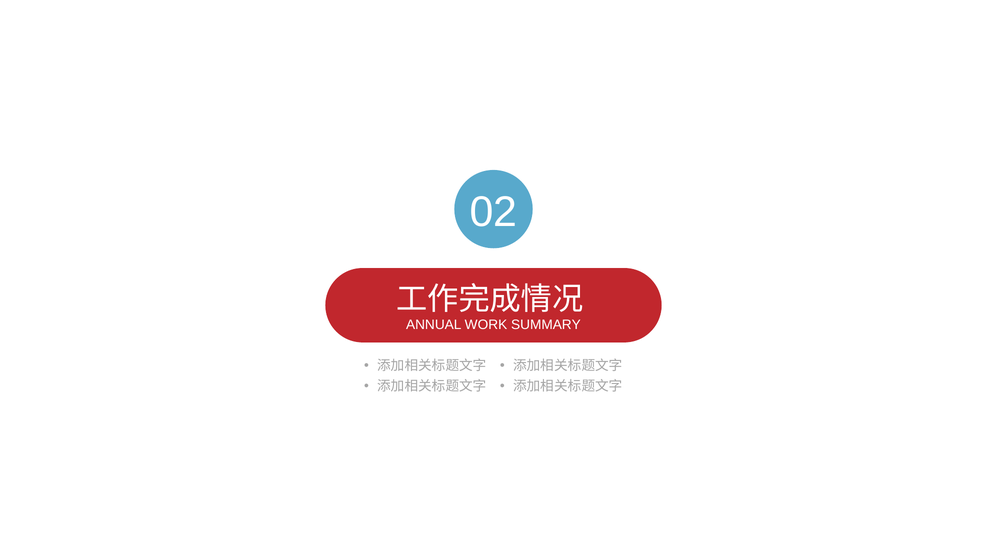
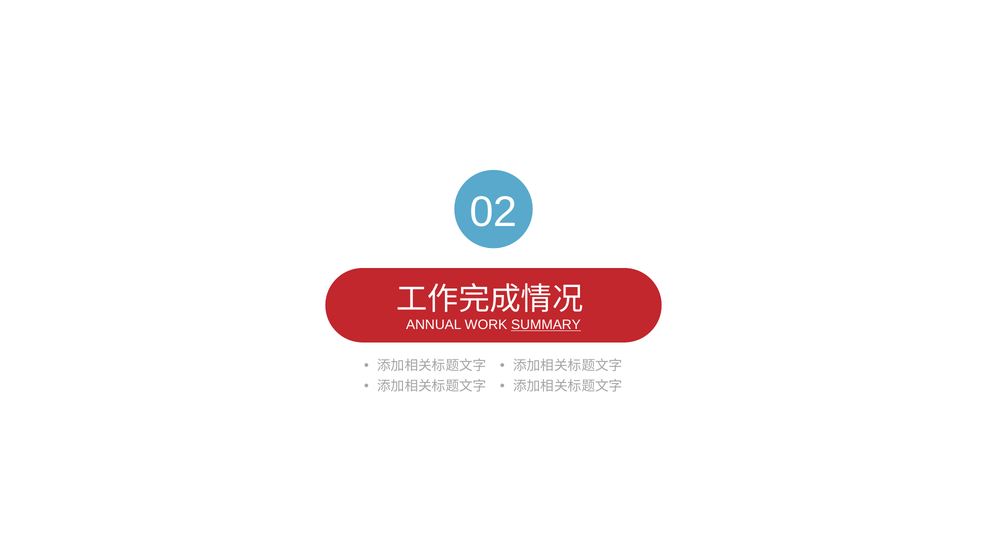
SUMMARY underline: none -> present (546, 325)
